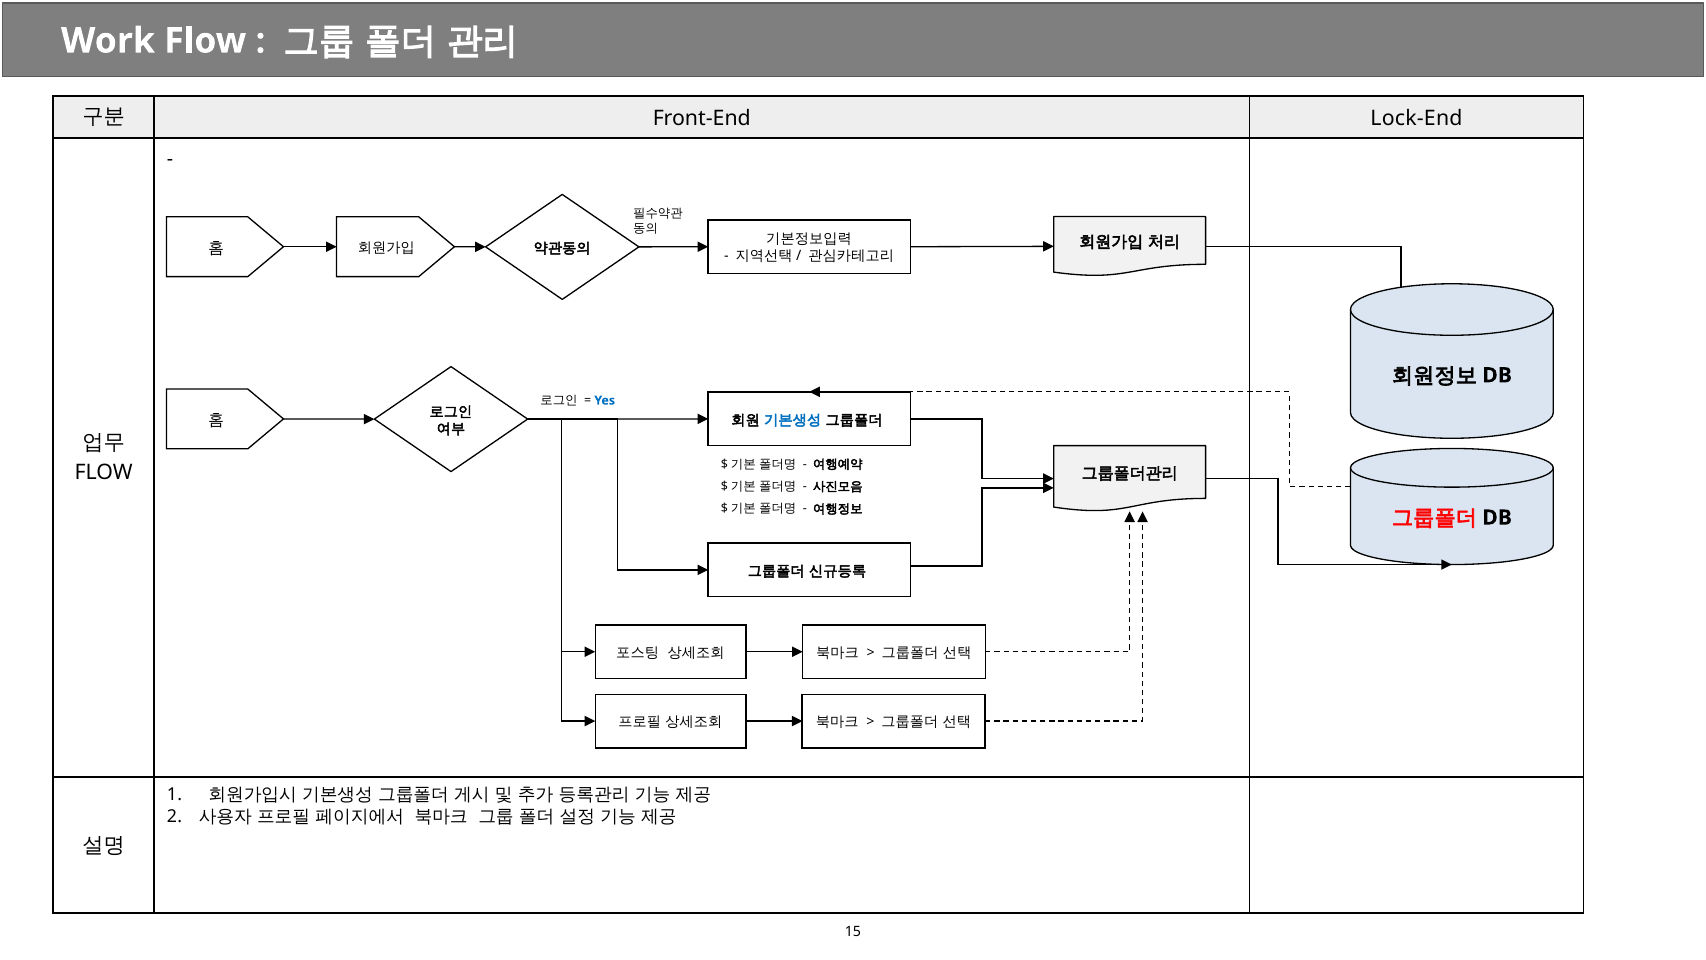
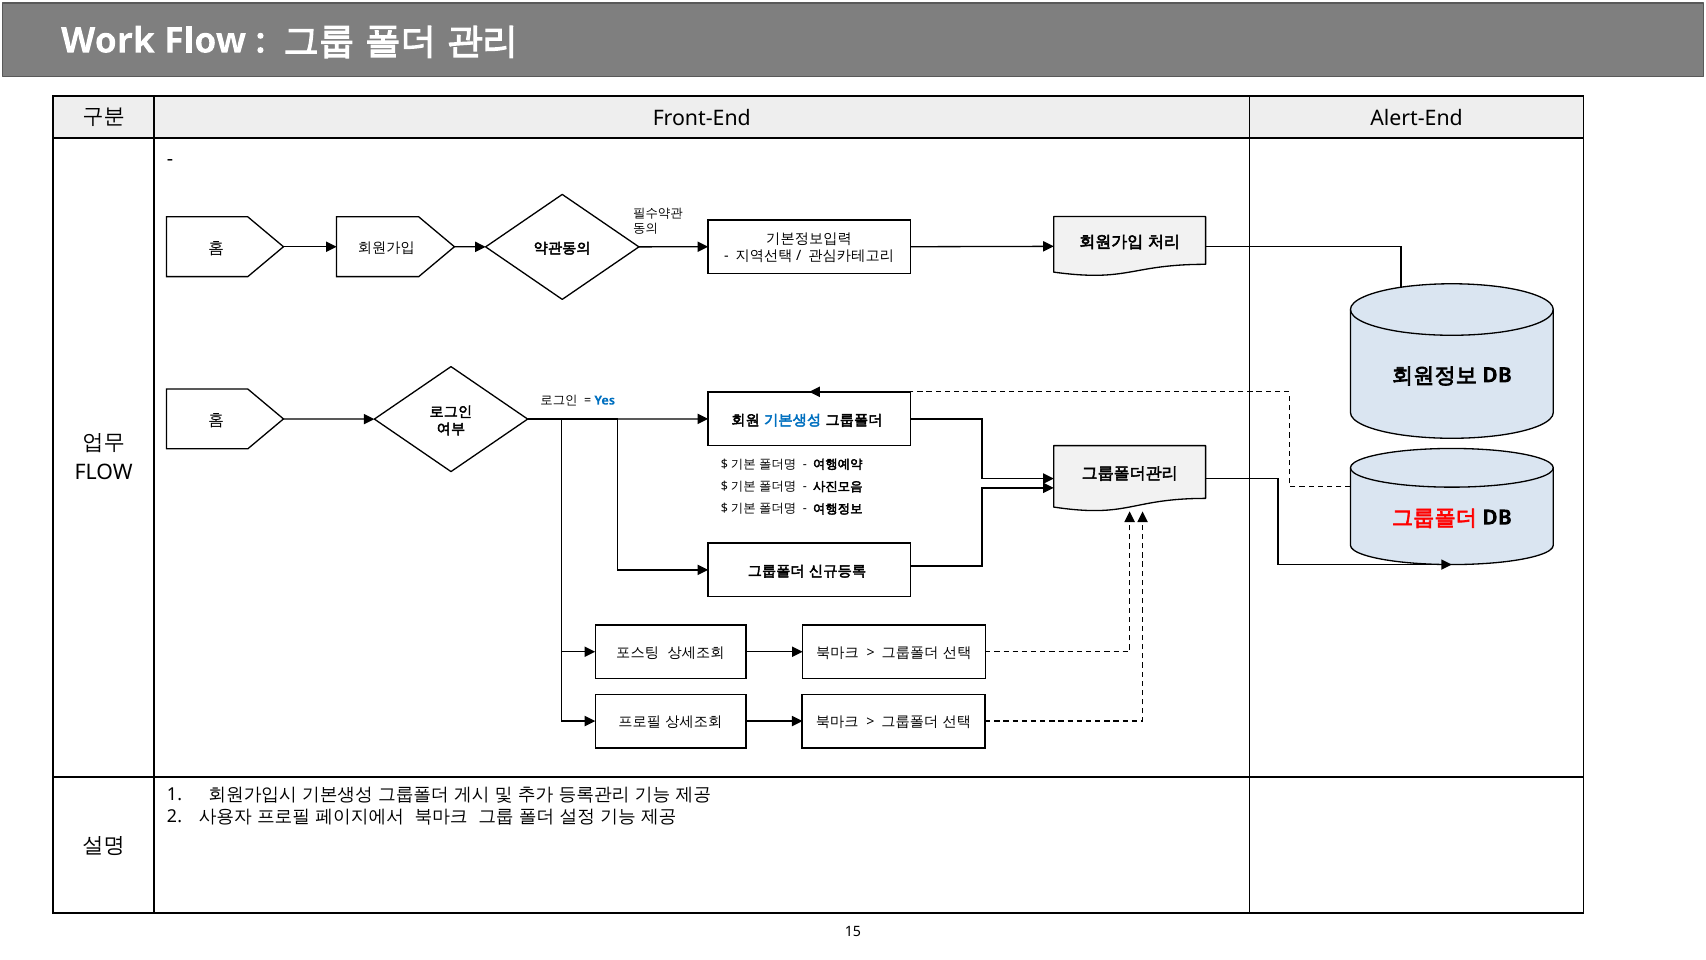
Lock-End: Lock-End -> Alert-End (1417, 118)
